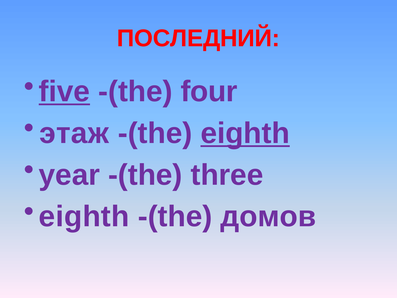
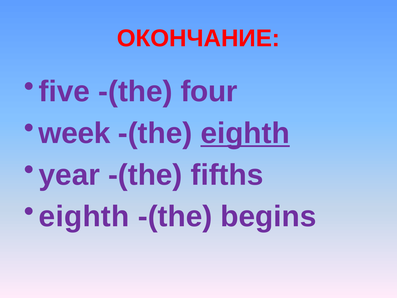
ПОСЛЕДНИЙ: ПОСЛЕДНИЙ -> ОКОНЧАНИЕ (198, 38)
five underline: present -> none (64, 91)
этаж: этаж -> week (74, 133)
three: three -> fifths (227, 175)
домов: домов -> begins (268, 216)
